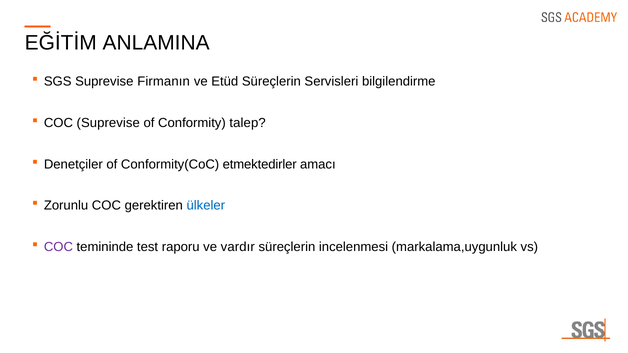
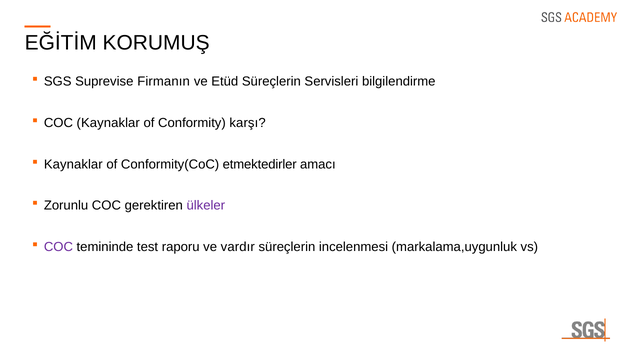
ANLAMINA: ANLAMINA -> KORUMUŞ (156, 43)
COC Suprevise: Suprevise -> Kaynaklar (108, 123)
talep: talep -> karşı (248, 123)
Denetçiler: Denetçiler -> Kaynaklar (73, 164)
ülkeler colour: blue -> purple (206, 206)
